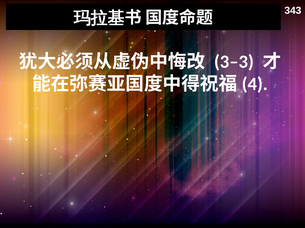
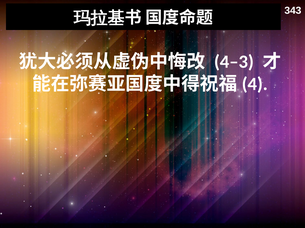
3–3: 3–3 -> 4–3 (234, 62)
